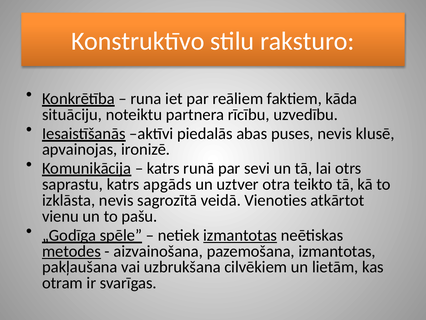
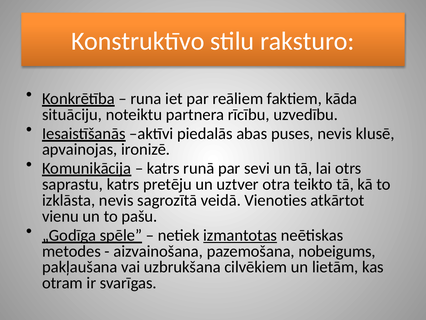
apgāds: apgāds -> pretēju (167, 184)
metodes underline: present -> none (71, 251)
pazemošana izmantotas: izmantotas -> nobeigums (337, 251)
